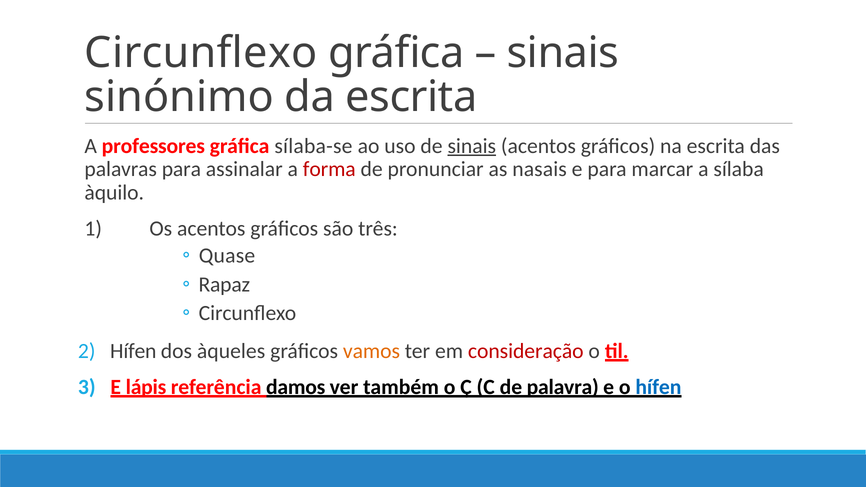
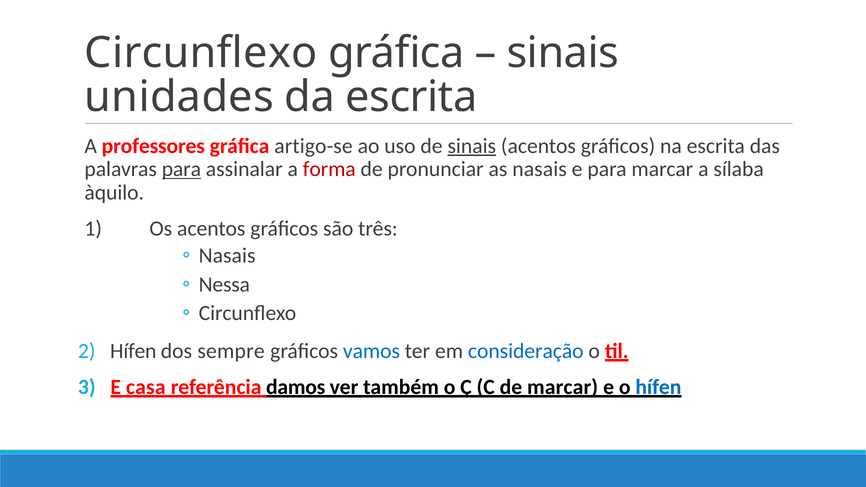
sinónimo: sinónimo -> unidades (179, 97)
sílaba-se: sílaba-se -> artigo-se (313, 146)
para underline: none -> present (181, 169)
Quase: Quase -> Nasais (227, 256)
Rapaz: Rapaz -> Nessa (224, 284)
àqueles: àqueles -> sempre (231, 351)
vamos colour: orange -> blue (371, 351)
consideração colour: red -> blue (526, 351)
lápis: lápis -> casa (146, 387)
de palavra: palavra -> marcar (563, 387)
